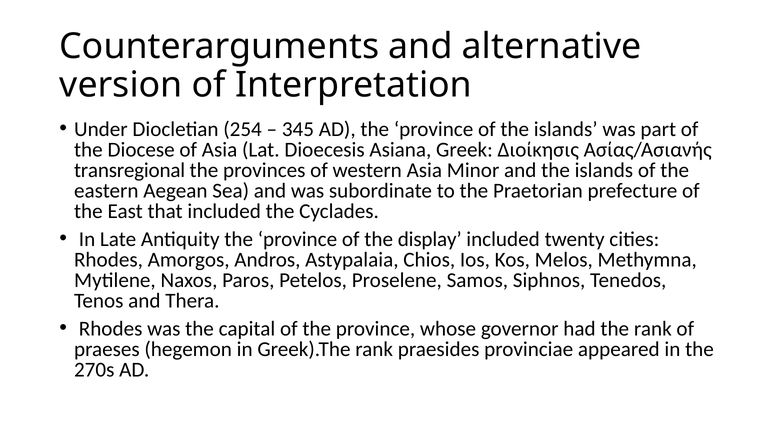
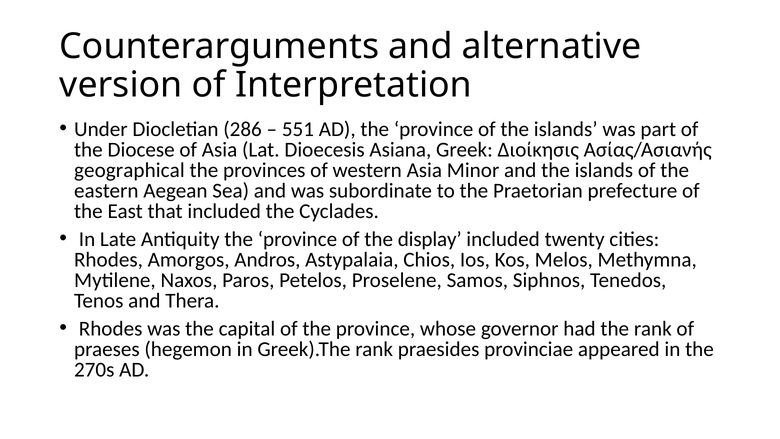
254: 254 -> 286 (243, 129)
345: 345 -> 551 (298, 129)
transregional: transregional -> geographical (129, 170)
